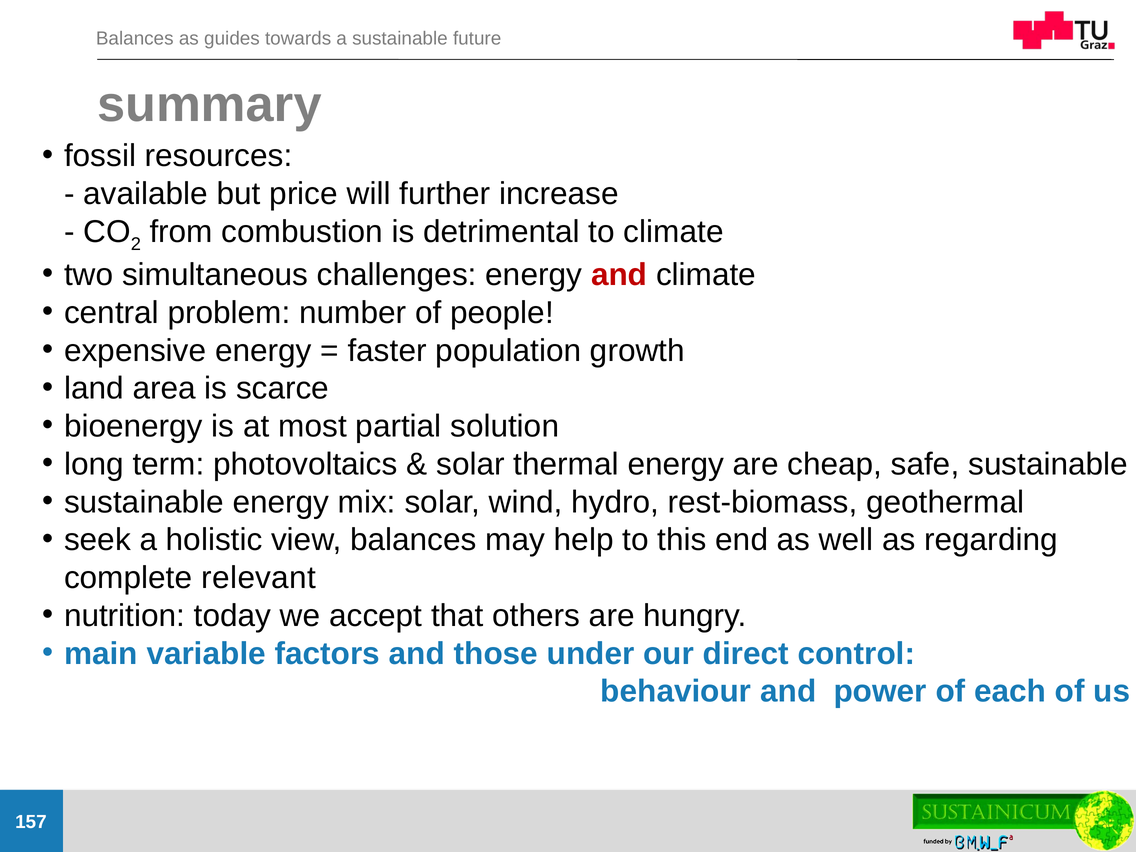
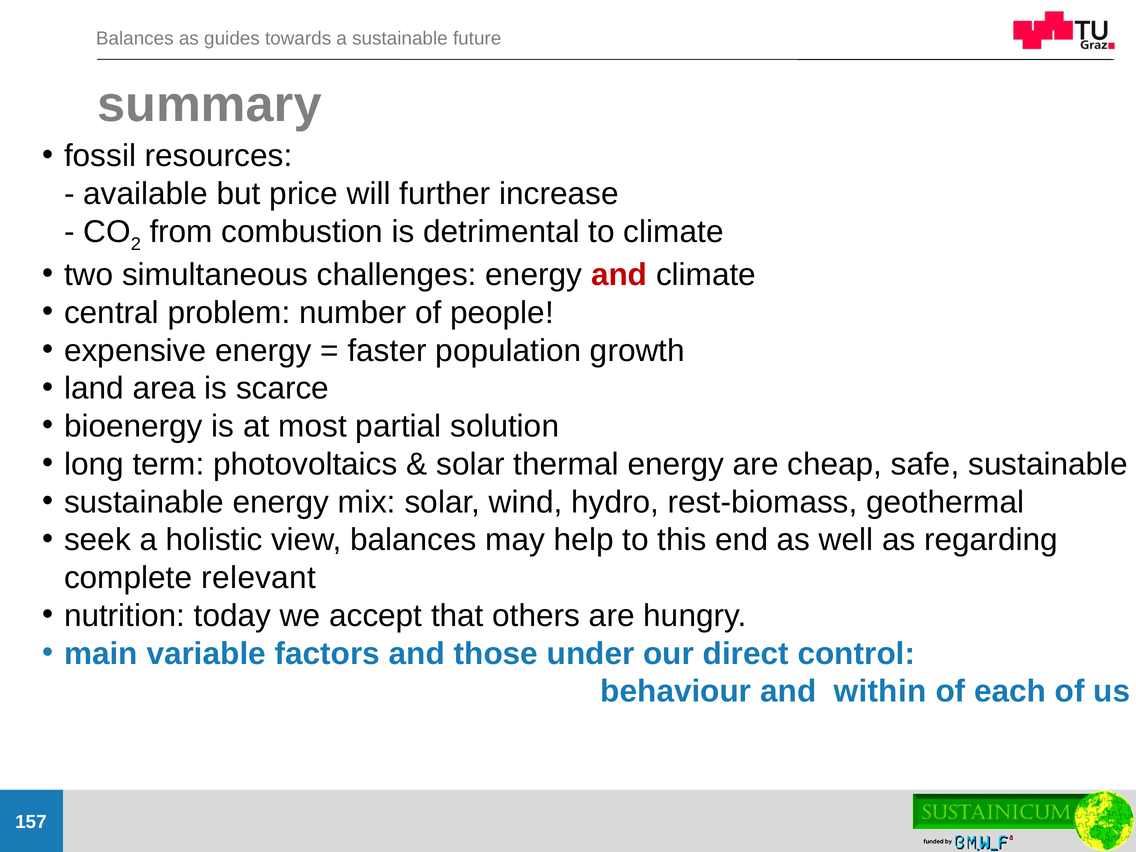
power: power -> within (880, 692)
